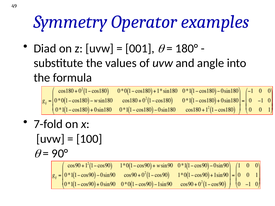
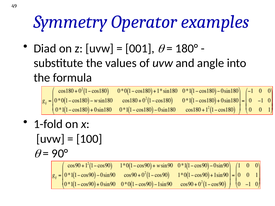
7-fold: 7-fold -> 1-fold (48, 124)
